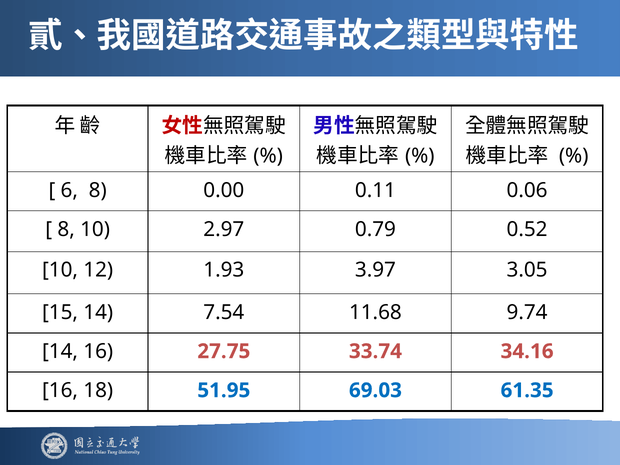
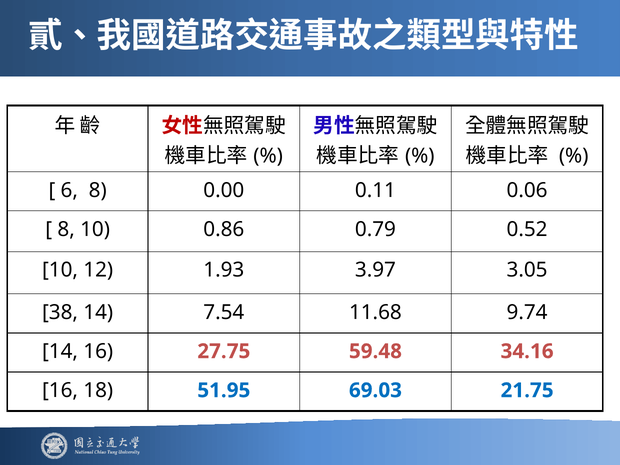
2.97: 2.97 -> 0.86 (224, 229)
15: 15 -> 38 (60, 312)
33.74: 33.74 -> 59.48 (375, 351)
61.35: 61.35 -> 21.75 (527, 390)
